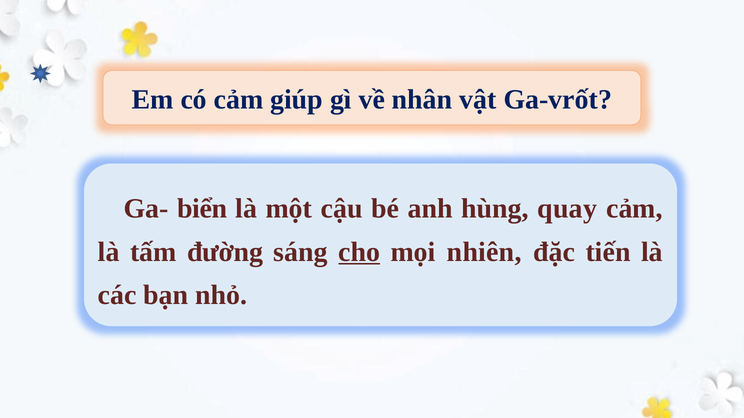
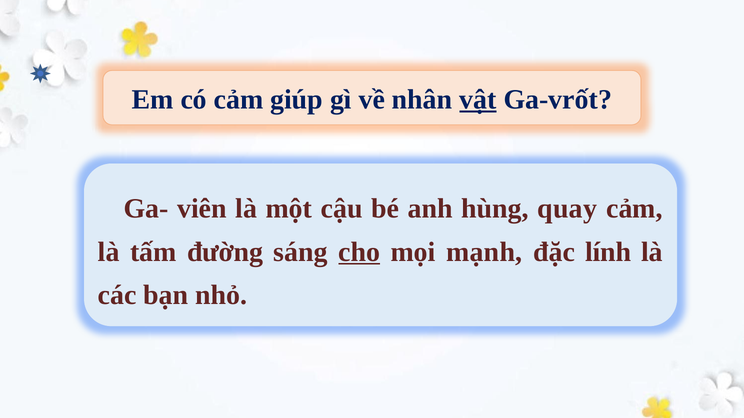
vật underline: none -> present (478, 100)
biển: biển -> viên (202, 209)
nhiên: nhiên -> mạnh (484, 252)
tiến: tiến -> lính (608, 252)
